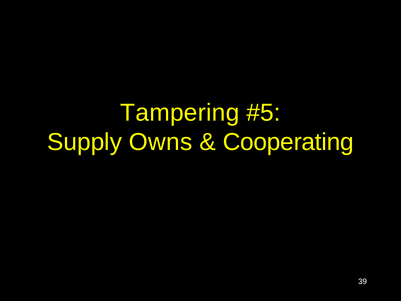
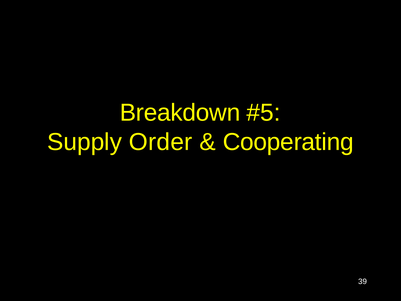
Tampering: Tampering -> Breakdown (180, 113)
Owns: Owns -> Order (161, 142)
